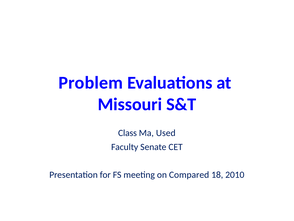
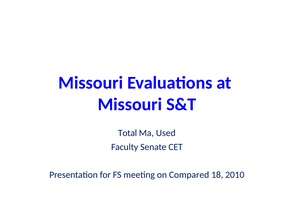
Problem: Problem -> Missouri (91, 83)
Class: Class -> Total (128, 133)
